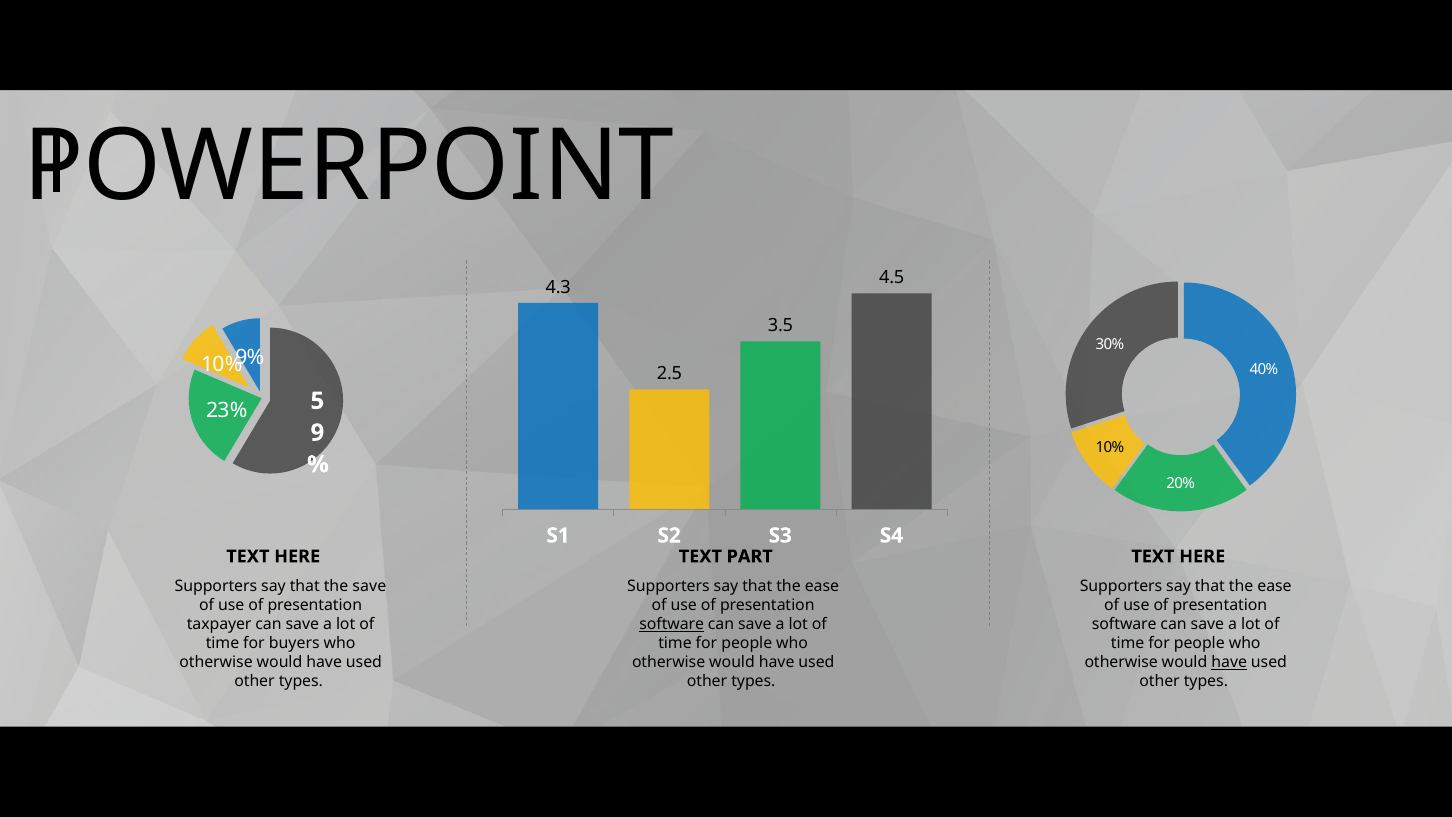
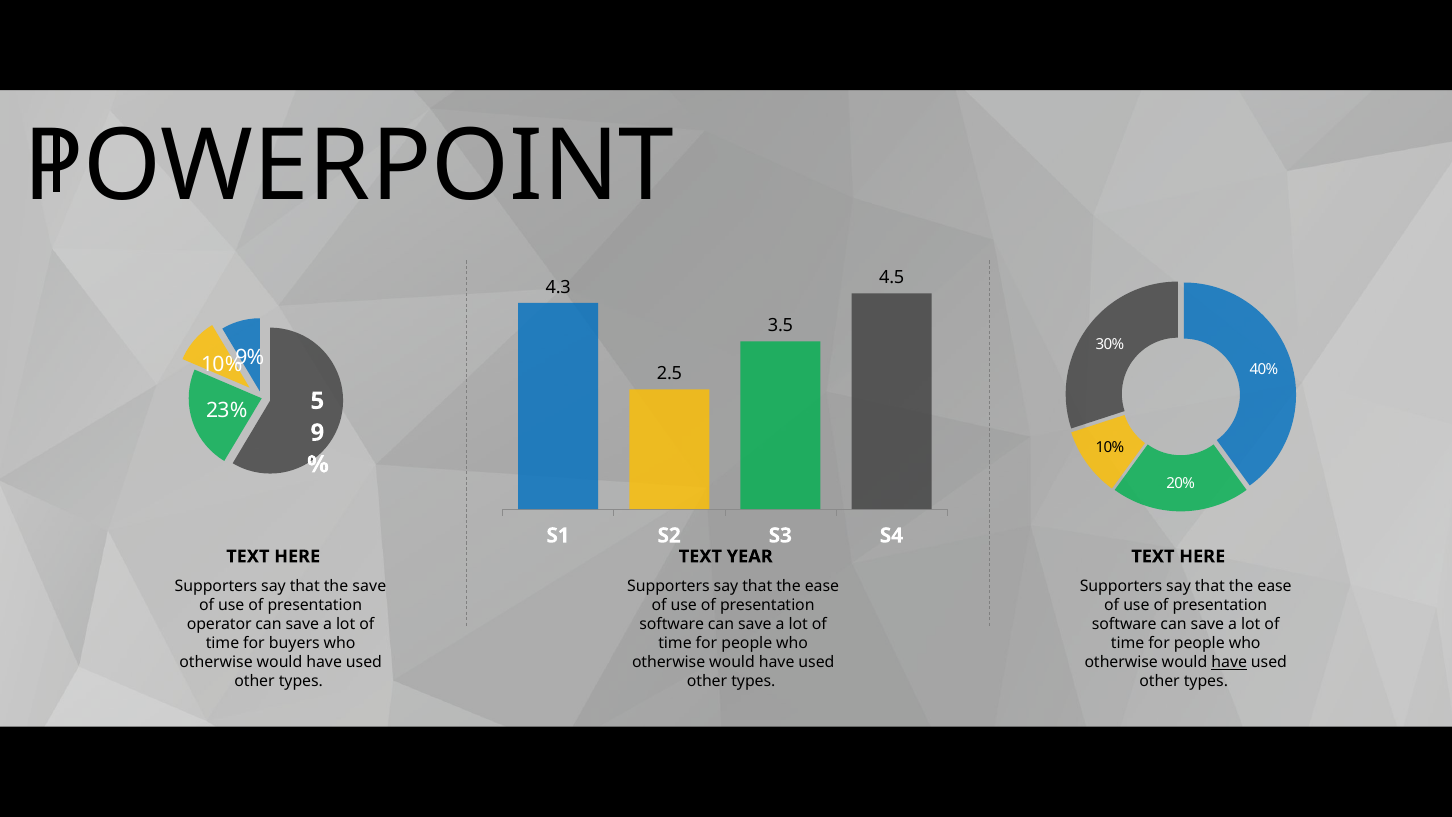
PART: PART -> YEAR (750, 556)
taxpayer: taxpayer -> operator (219, 624)
software underline: present -> none (672, 624)
